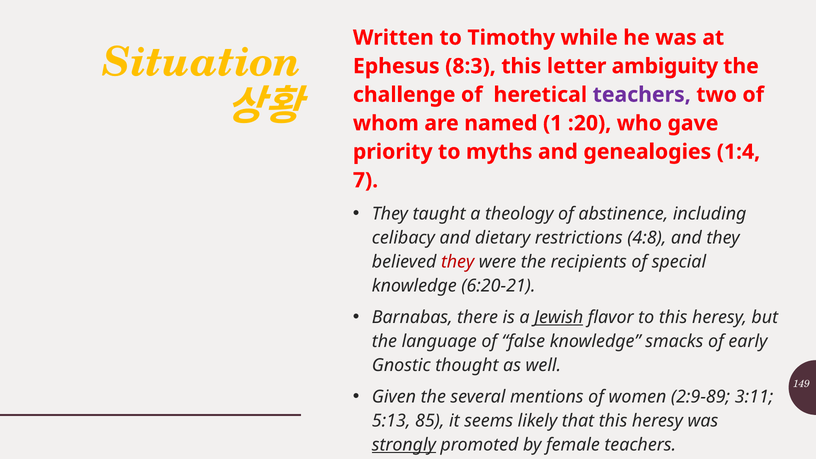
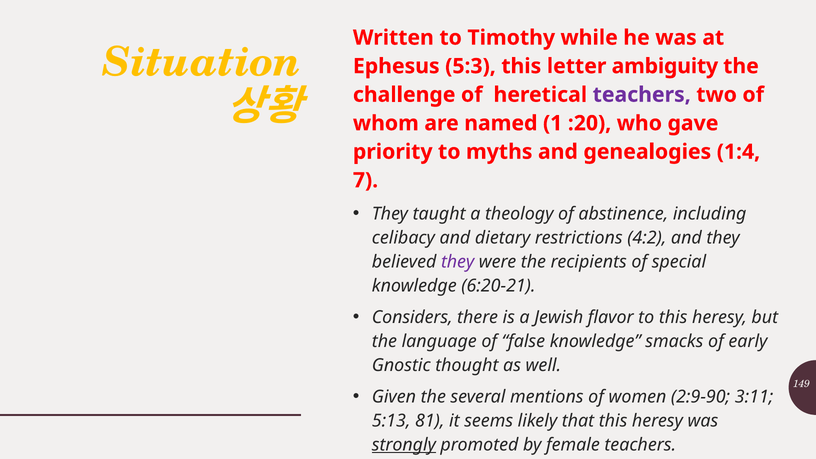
8:3: 8:3 -> 5:3 (470, 66)
4:8: 4:8 -> 4:2 (647, 238)
they colour: red -> purple (458, 262)
Barnabas: Barnabas -> Considers (412, 317)
Jewish underline: present -> none (559, 317)
2:9-89: 2:9-89 -> 2:9-90 (701, 397)
85: 85 -> 81 (430, 421)
